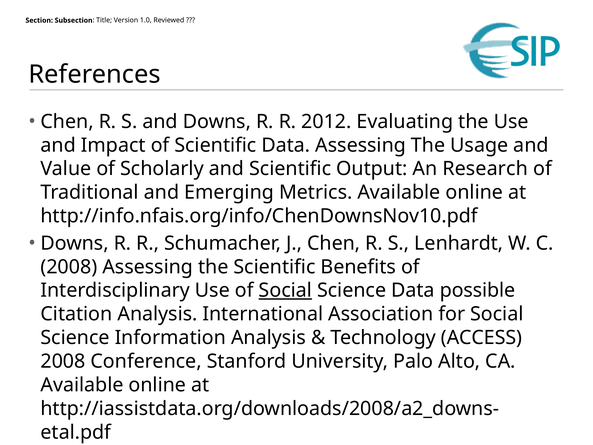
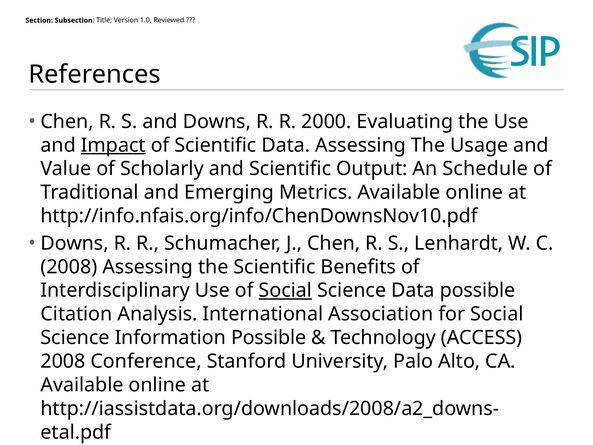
2012: 2012 -> 2000 (326, 121)
Impact underline: none -> present (113, 145)
Research: Research -> Schedule (485, 169)
Information Analysis: Analysis -> Possible (269, 338)
